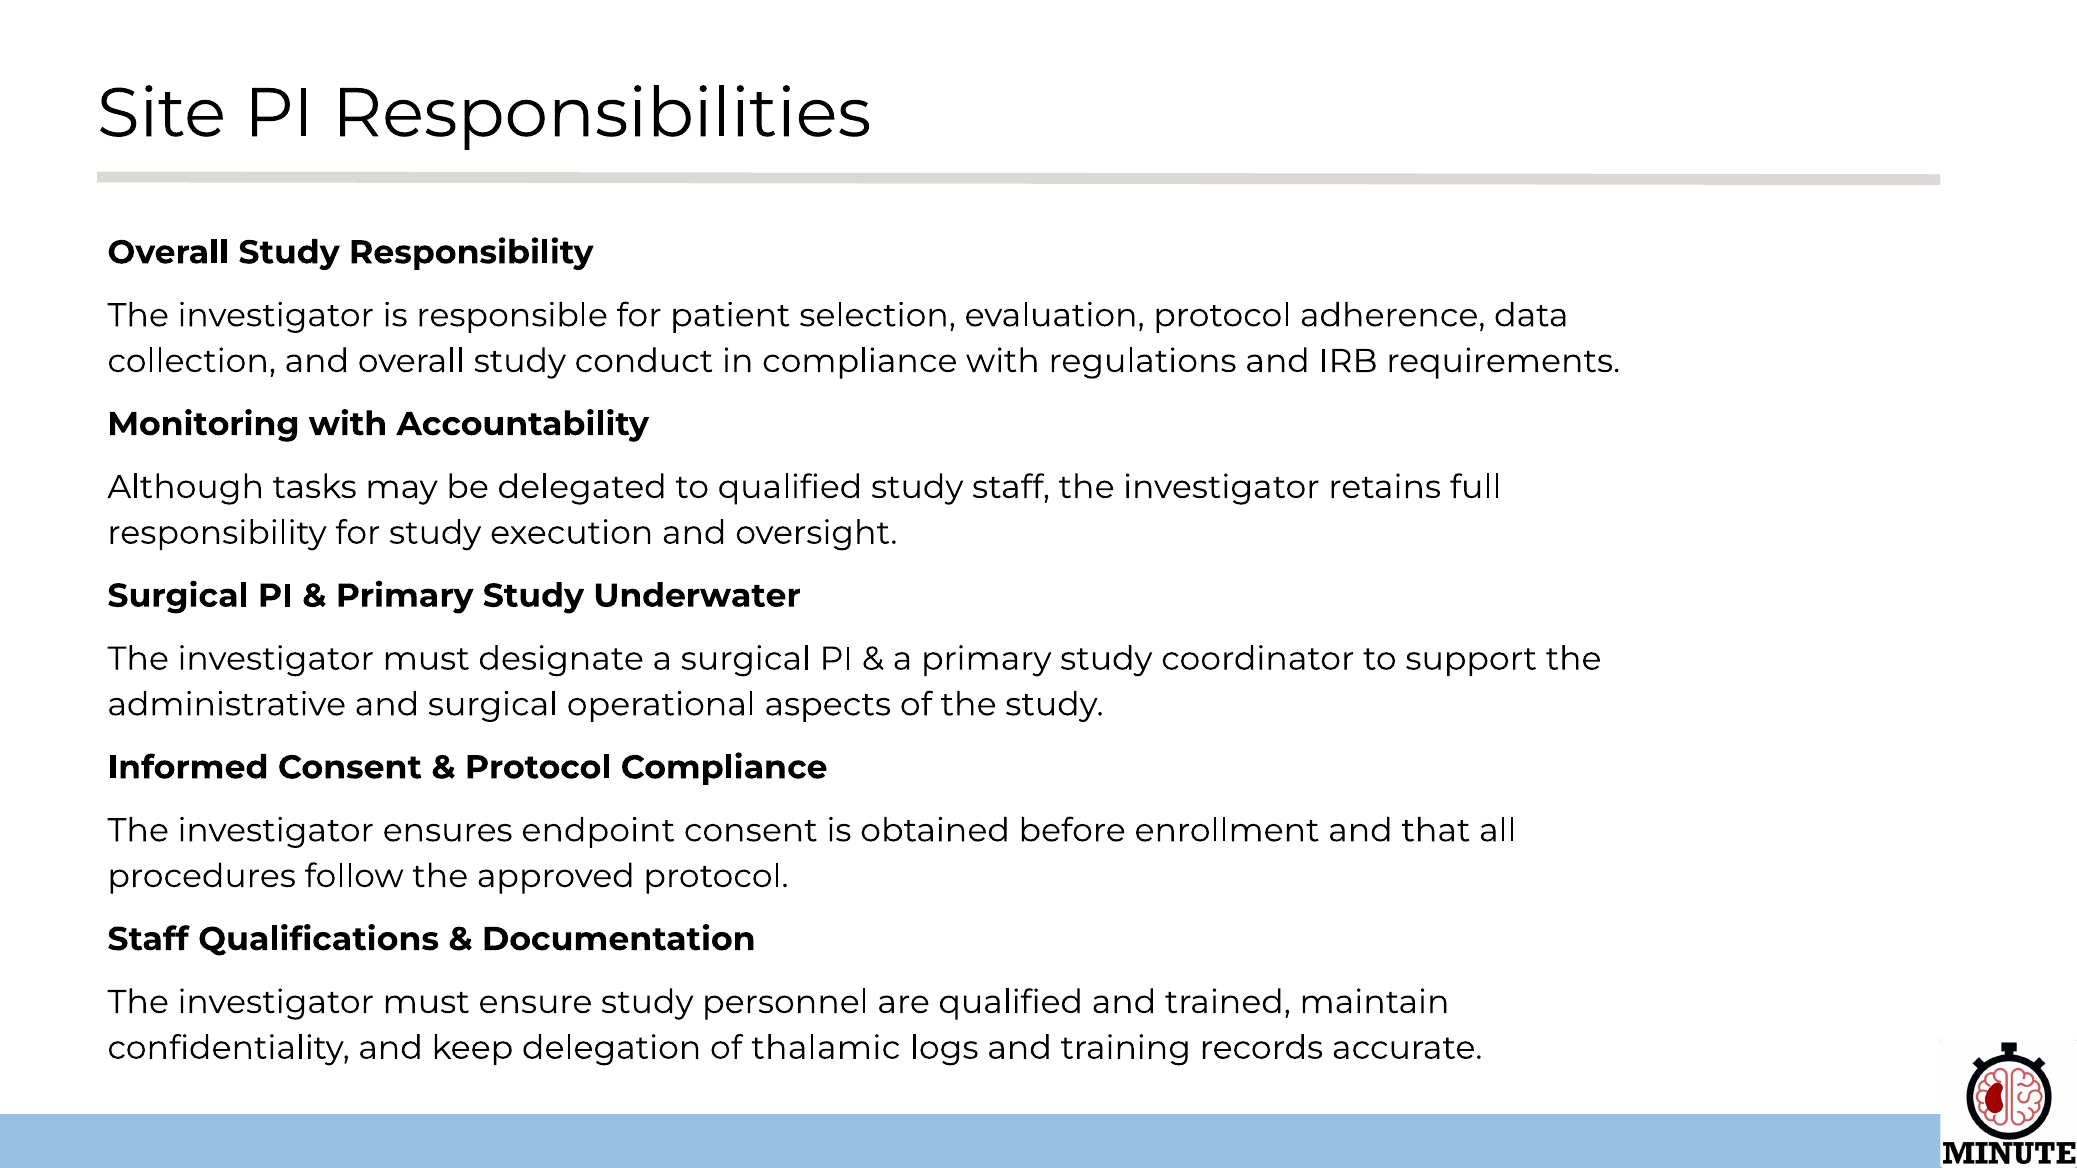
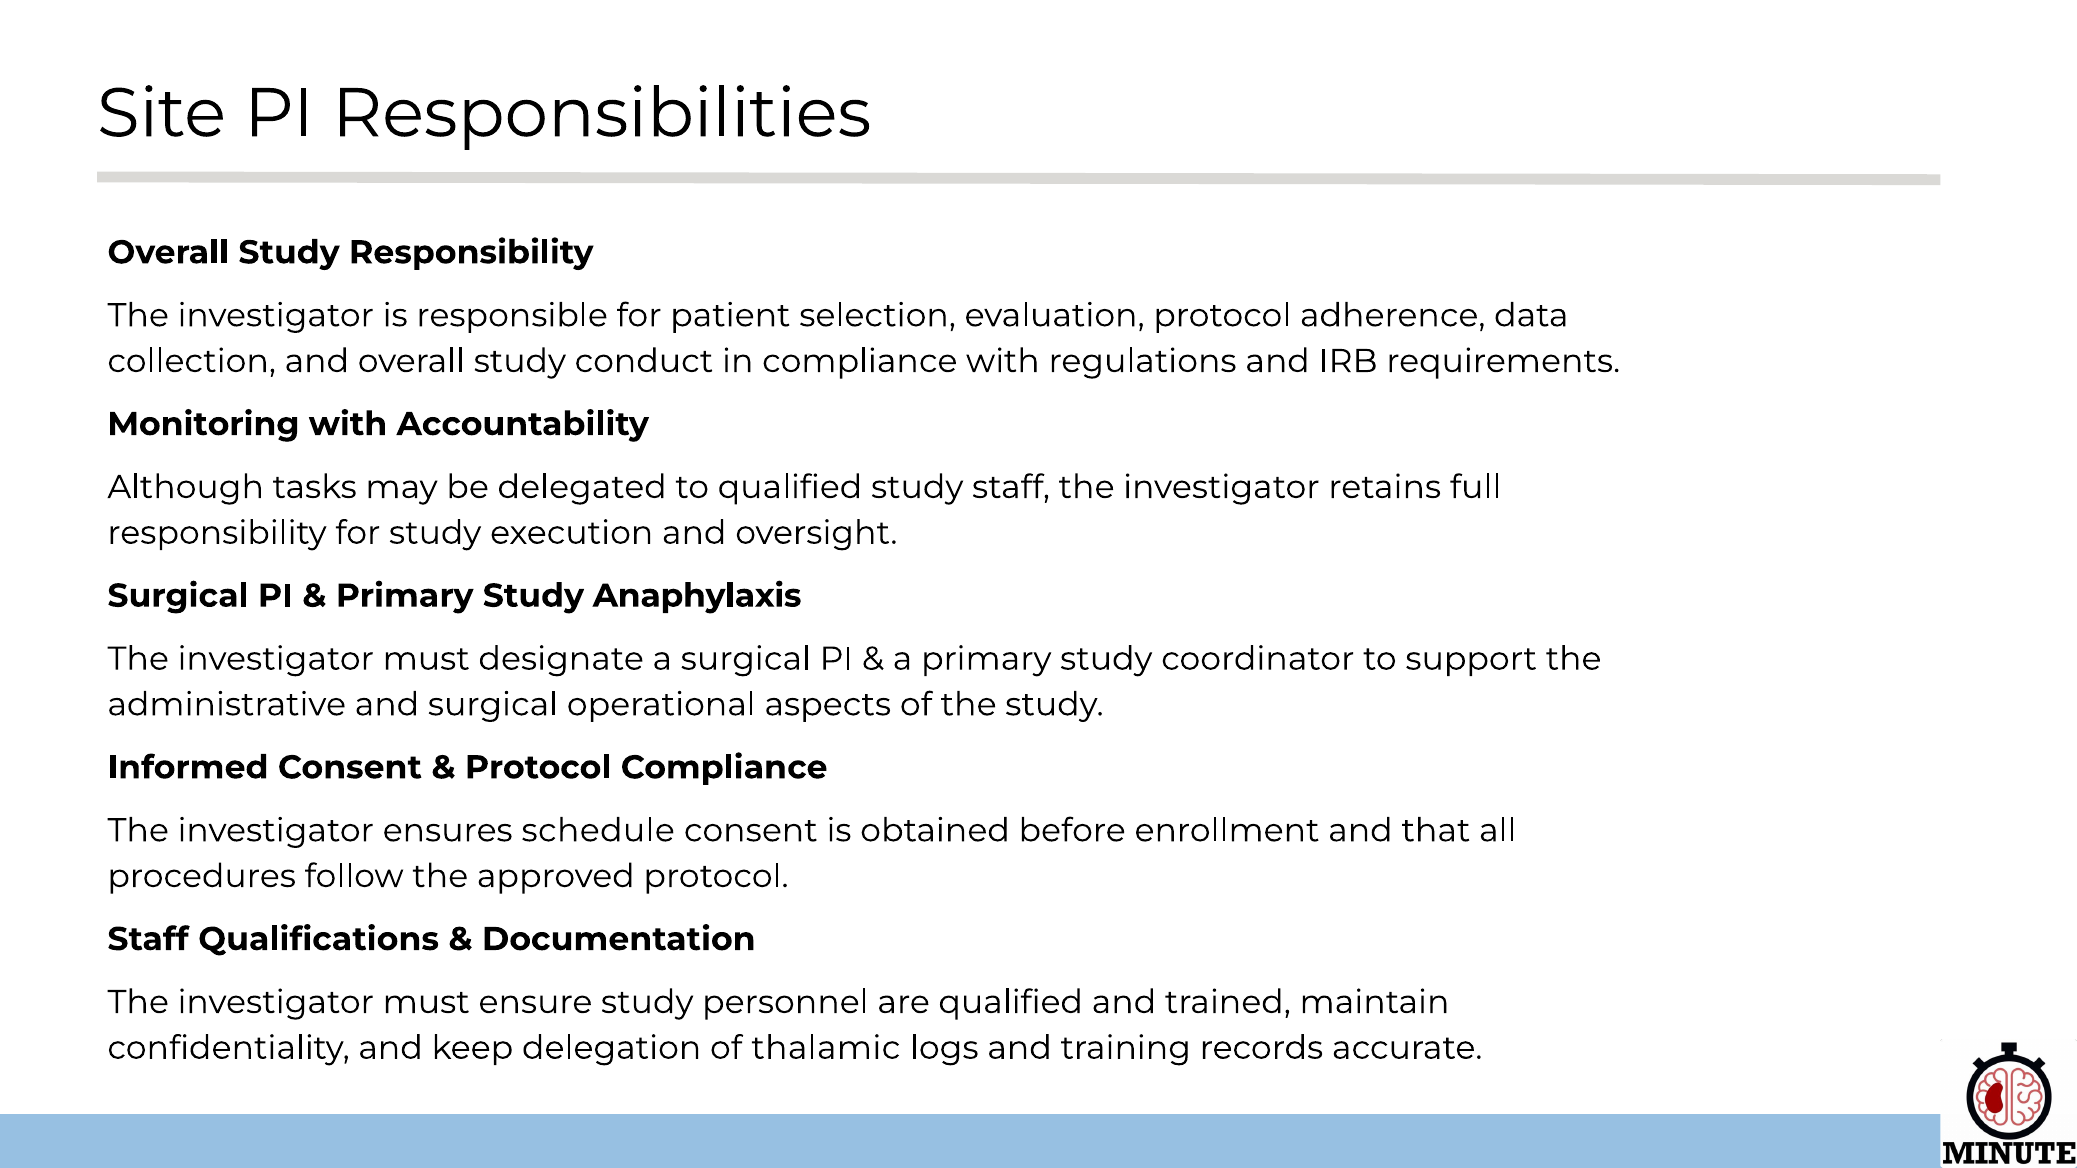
Underwater: Underwater -> Anaphylaxis (697, 596)
endpoint: endpoint -> schedule (598, 831)
